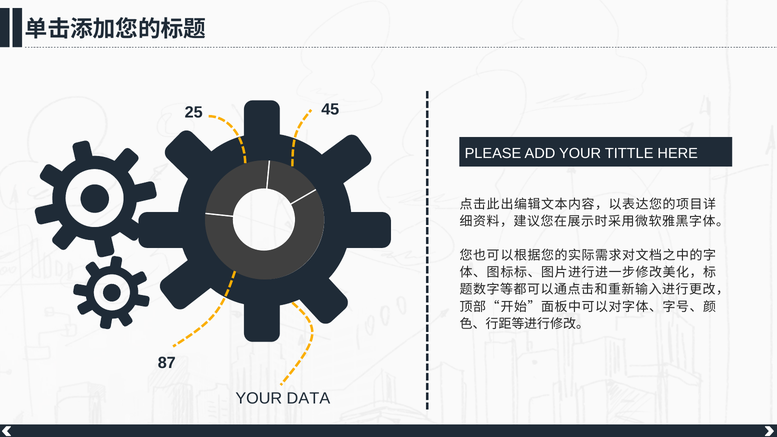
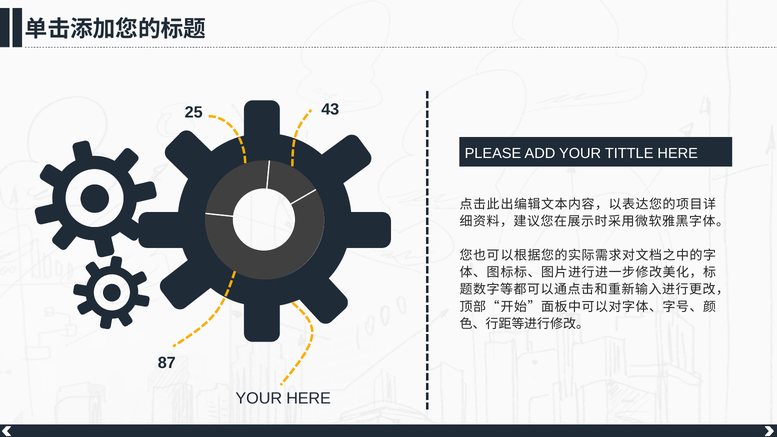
45: 45 -> 43 (330, 109)
YOUR DATA: DATA -> HERE (309, 399)
